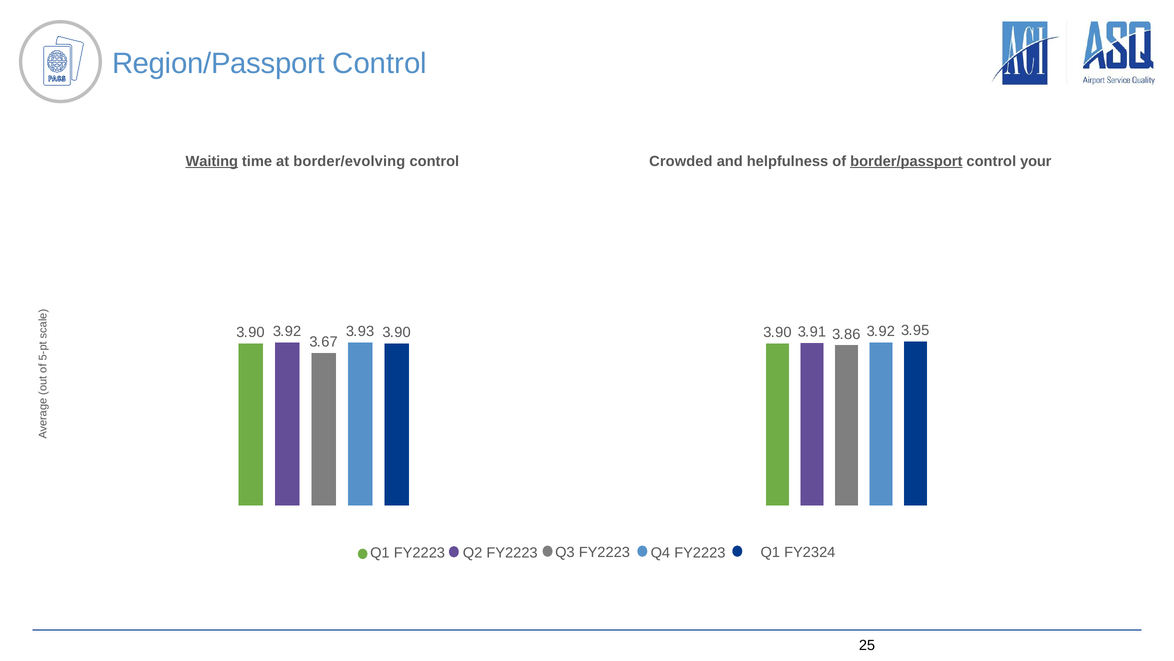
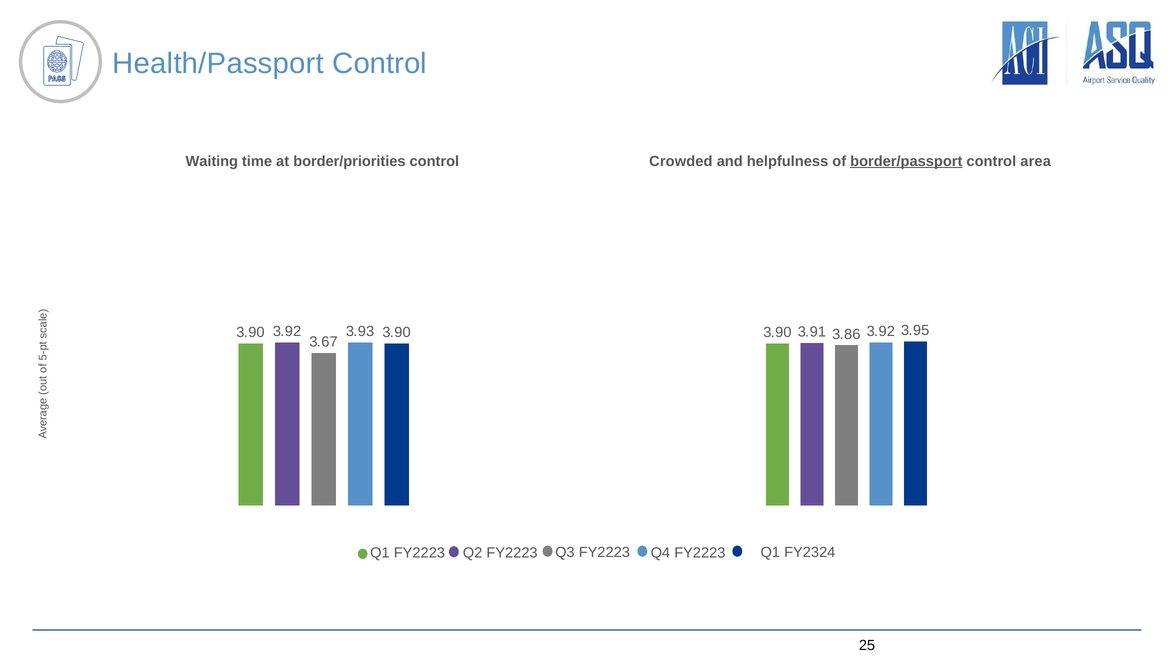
Region/Passport: Region/Passport -> Health/Passport (218, 64)
Waiting underline: present -> none (212, 161)
border/evolving: border/evolving -> border/priorities (349, 161)
your: your -> area (1036, 161)
